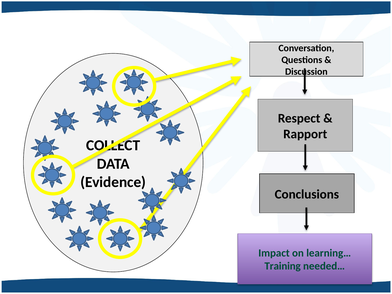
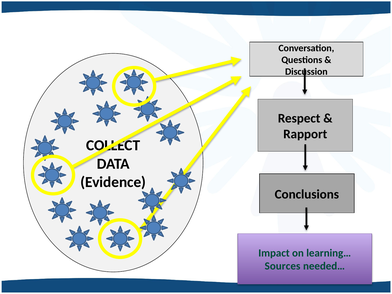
Training: Training -> Sources (283, 266)
